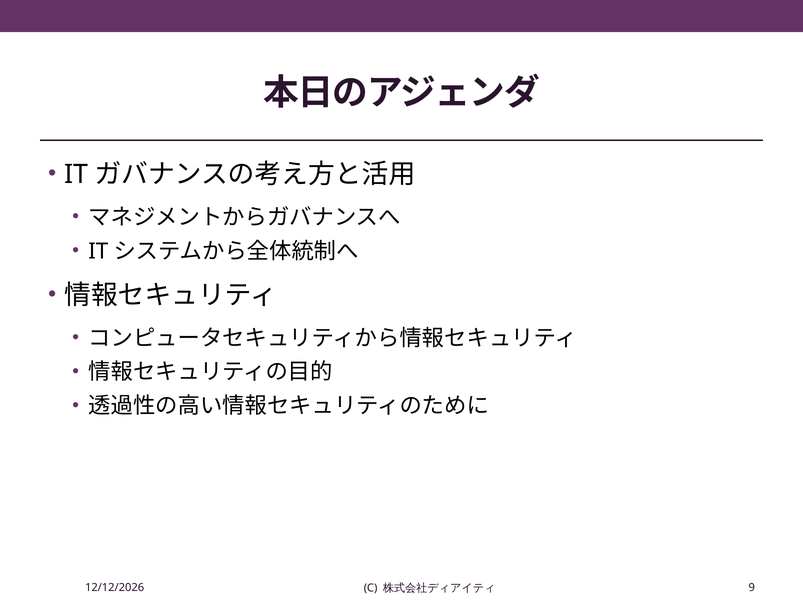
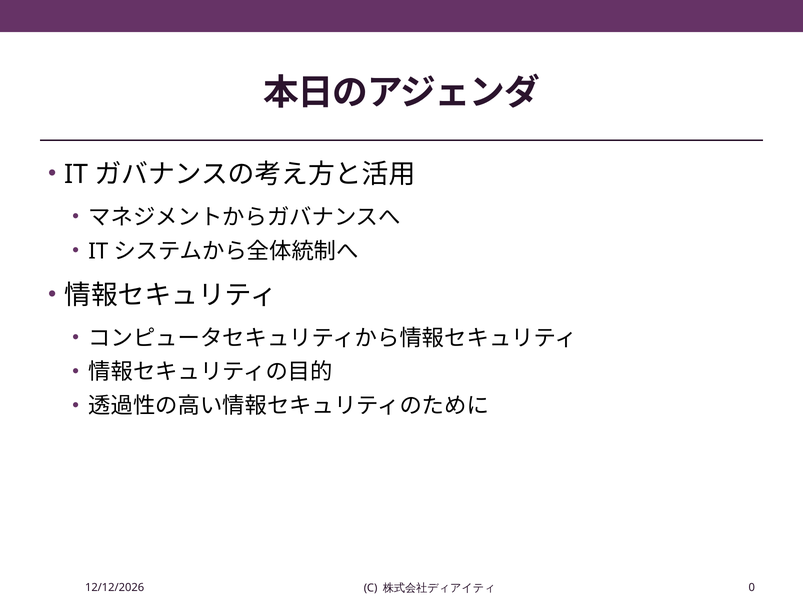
9: 9 -> 0 (752, 588)
